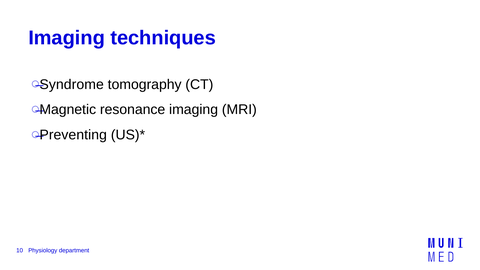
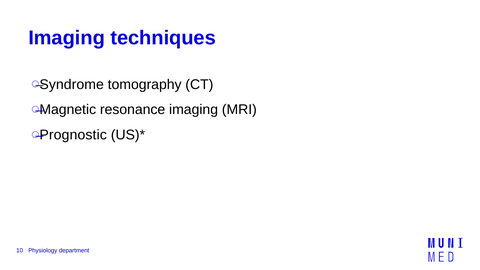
Preventing: Preventing -> Prognostic (73, 135)
